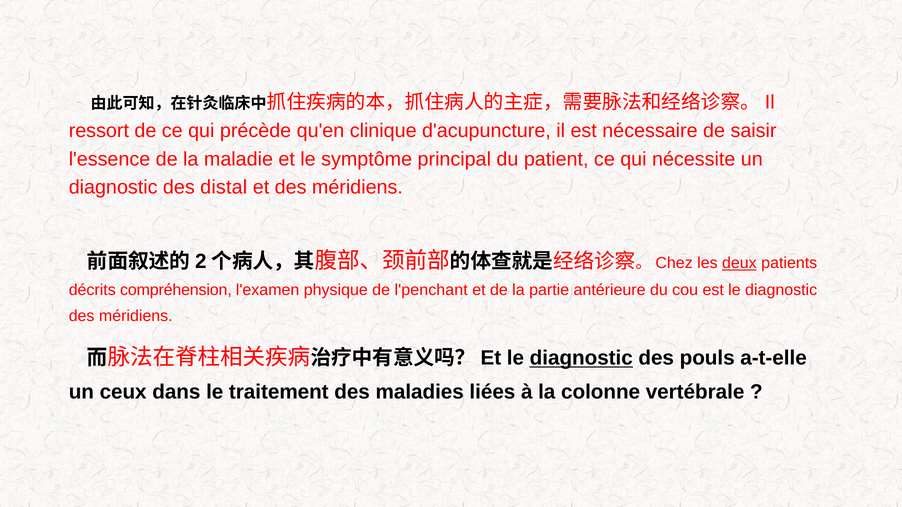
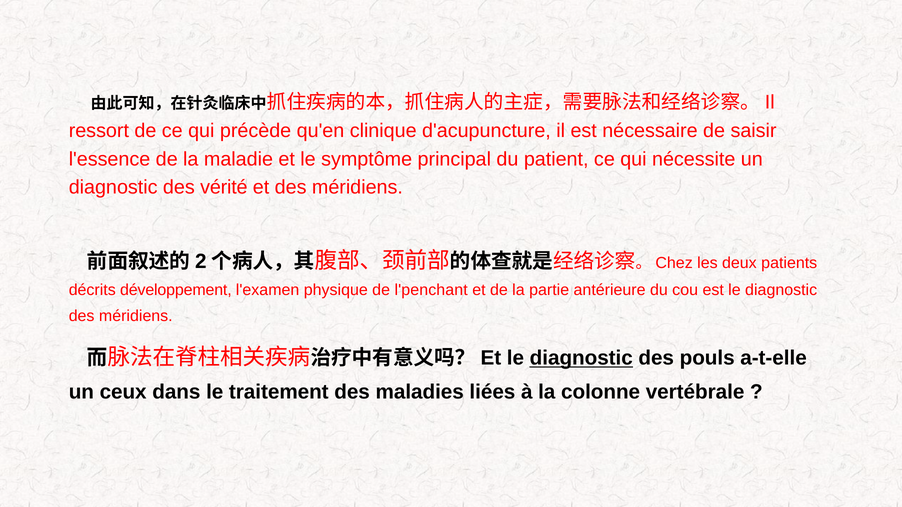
distal: distal -> vérité (224, 188)
deux underline: present -> none (739, 263)
compréhension: compréhension -> développement (176, 290)
